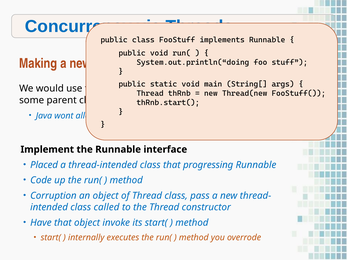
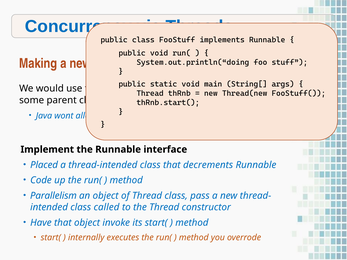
progressing: progressing -> decrements (208, 165)
Corruption: Corruption -> Parallelism (53, 196)
